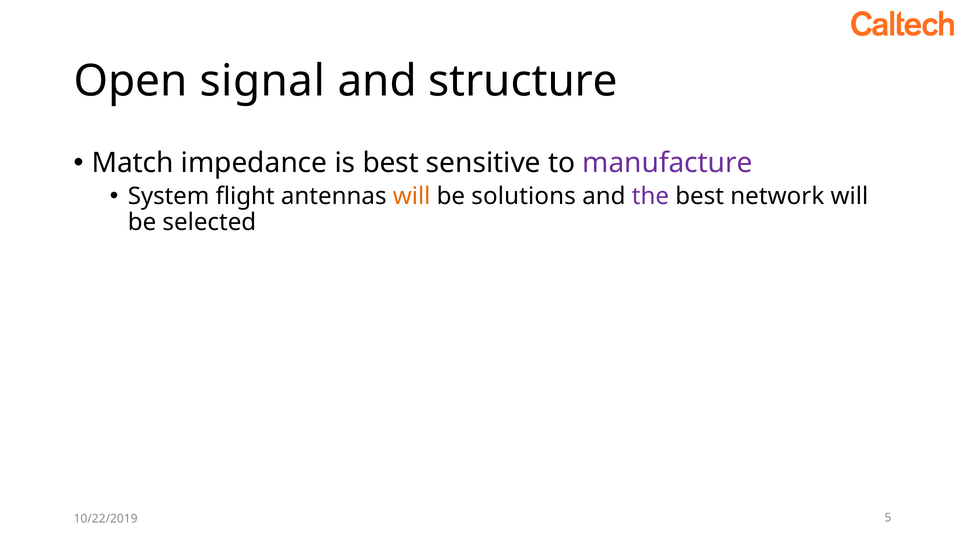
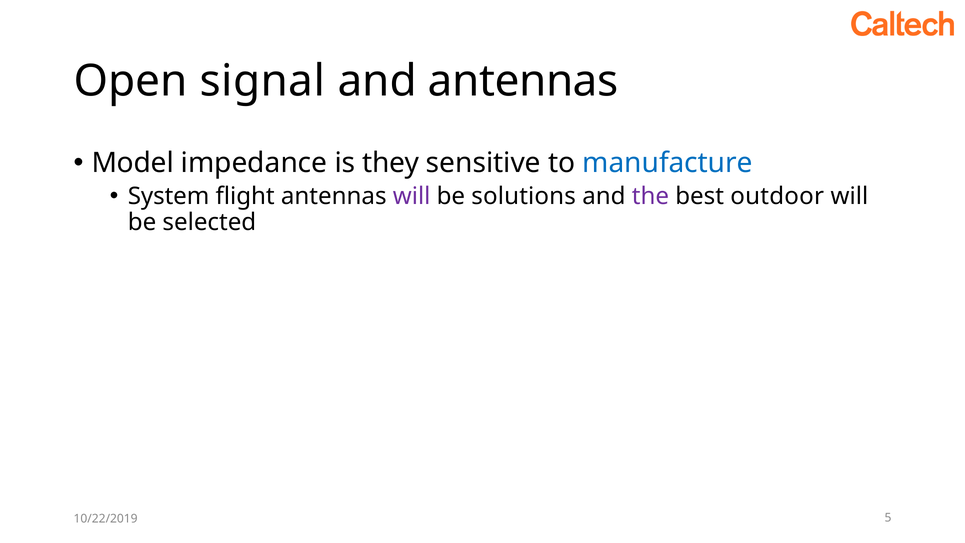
and structure: structure -> antennas (523, 81)
Match: Match -> Model (133, 163)
is best: best -> they (391, 163)
manufacture colour: purple -> blue (668, 163)
will colour: orange -> purple (412, 196)
network: network -> outdoor (777, 196)
